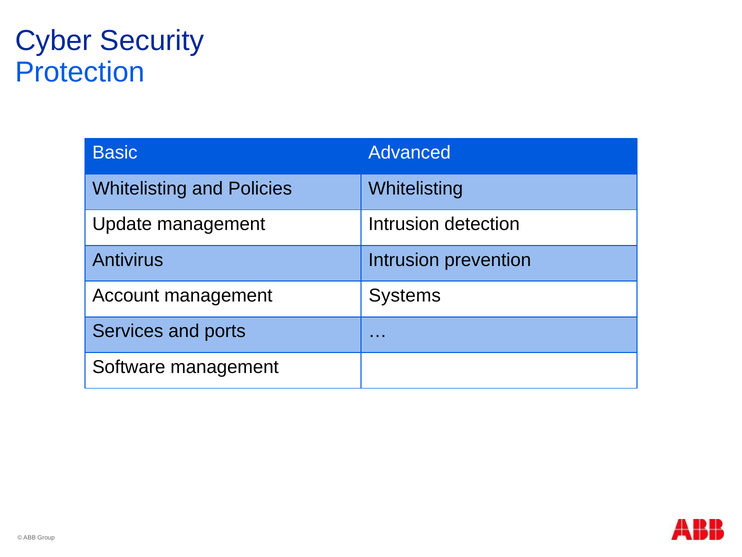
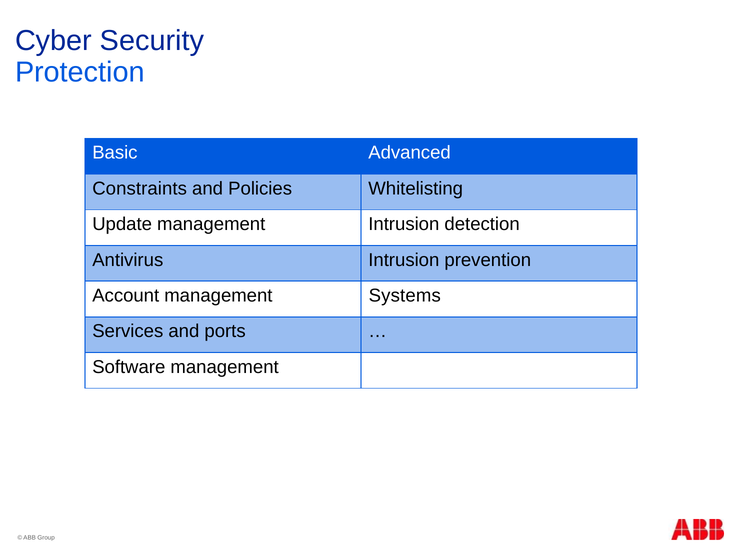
Whitelisting: Whitelisting -> Constraints (140, 188)
